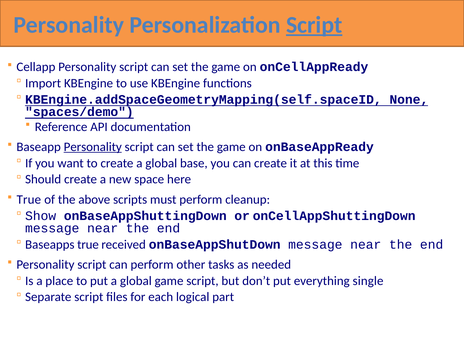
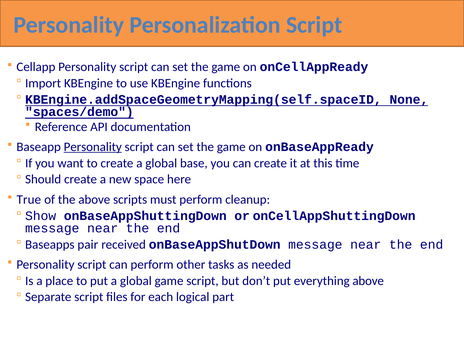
Script underline: present -> none (314, 25)
Baseapps true: true -> pair (88, 244)
everything single: single -> above (368, 281)
